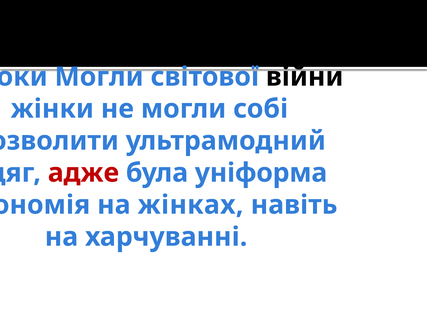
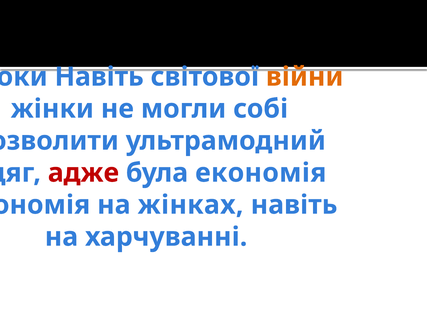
Могли: Могли -> Навіть (99, 77)
війни colour: black -> orange (305, 77)
була уніформа: уніформа -> економія (261, 173)
